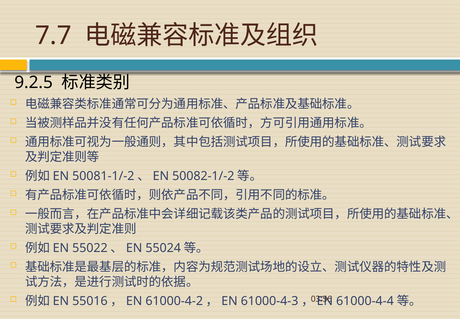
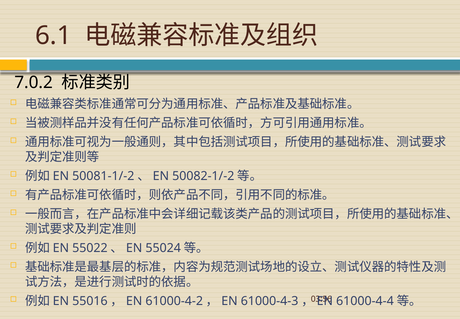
7.7: 7.7 -> 6.1 (53, 35)
9.2.5: 9.2.5 -> 7.0.2 (34, 82)
